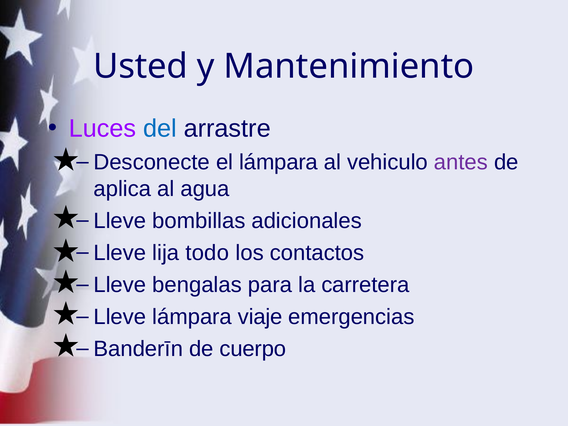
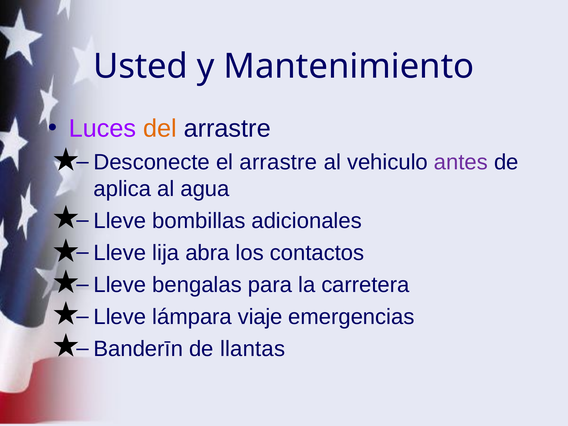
del colour: blue -> orange (160, 129)
el lámpara: lámpara -> arrastre (278, 162)
todo: todo -> abra (207, 253)
cuerpo: cuerpo -> llantas (253, 349)
